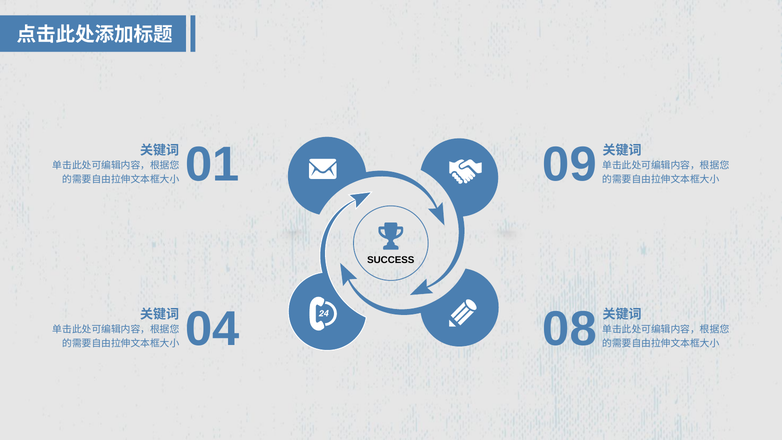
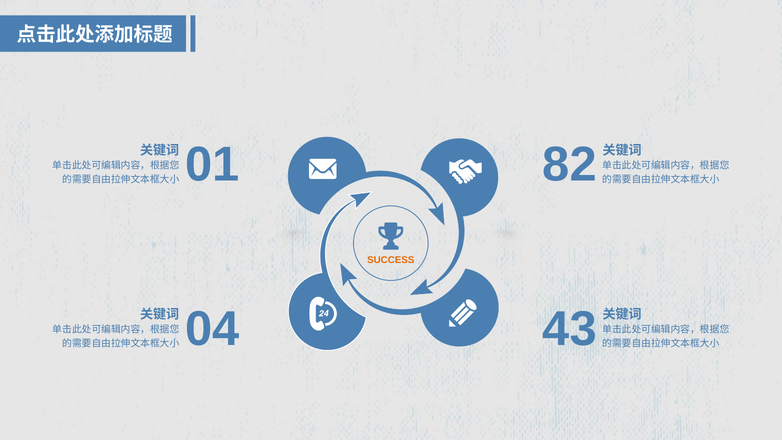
09: 09 -> 82 (570, 165)
SUCCESS colour: black -> orange (391, 260)
08: 08 -> 43 (570, 329)
